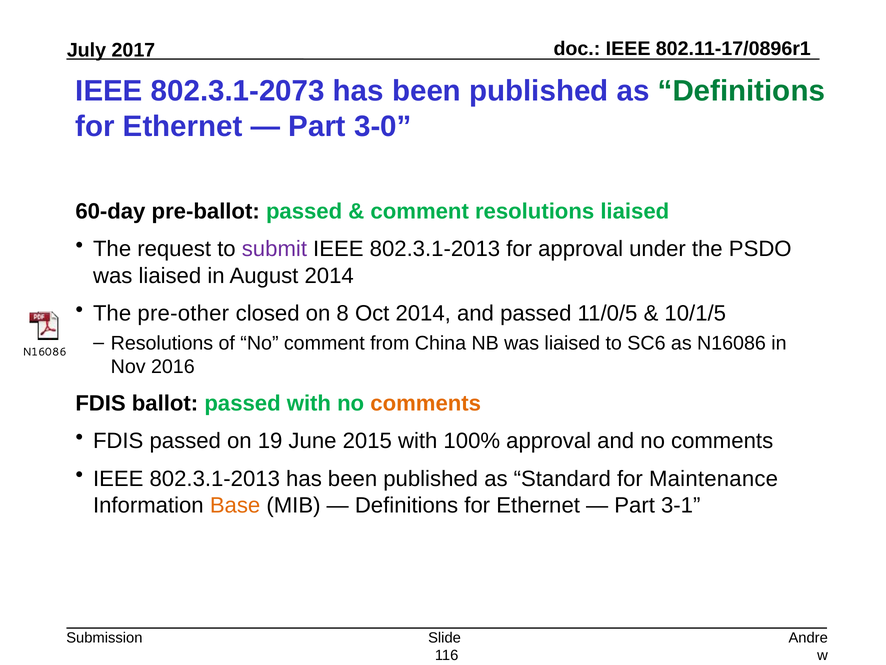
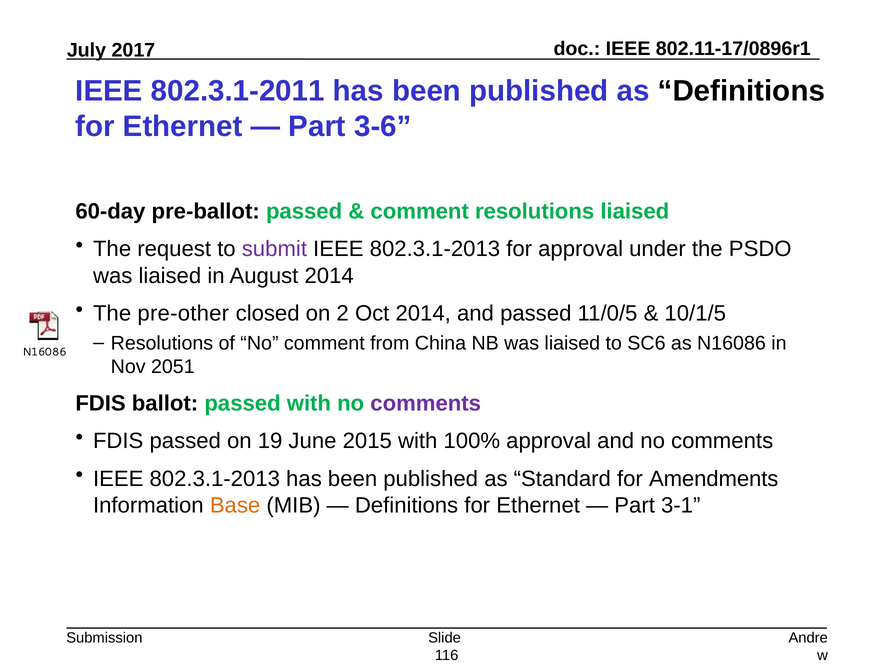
802.3.1-2073: 802.3.1-2073 -> 802.3.1-2011 (238, 91)
Definitions colour: green -> black (741, 91)
3-0: 3-0 -> 3-6 (383, 126)
8: 8 -> 2 (343, 313)
2016: 2016 -> 2051 (173, 367)
comments colour: orange -> purple (426, 403)
Maintenance: Maintenance -> Amendments (714, 478)
